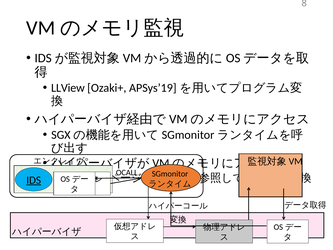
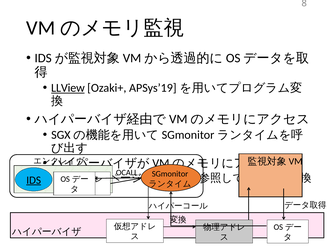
LLView underline: none -> present (68, 88)
